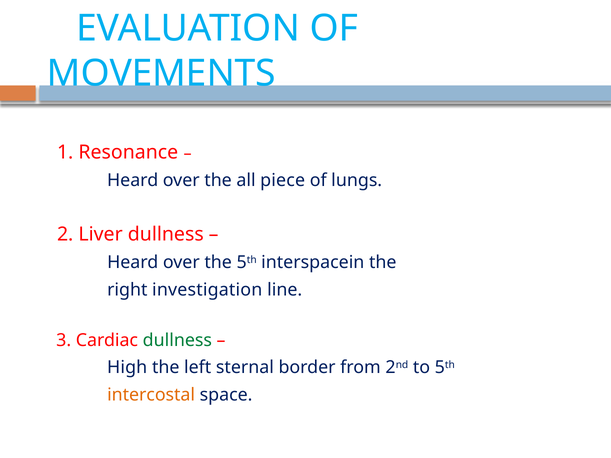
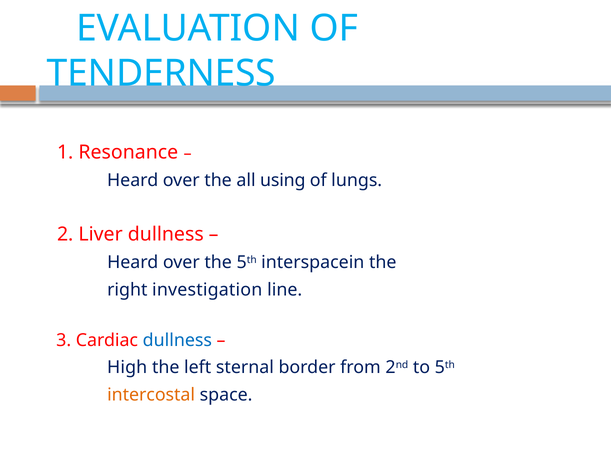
MOVEMENTS: MOVEMENTS -> TENDERNESS (161, 73)
piece: piece -> using (283, 181)
dullness colour: green -> blue (177, 340)
